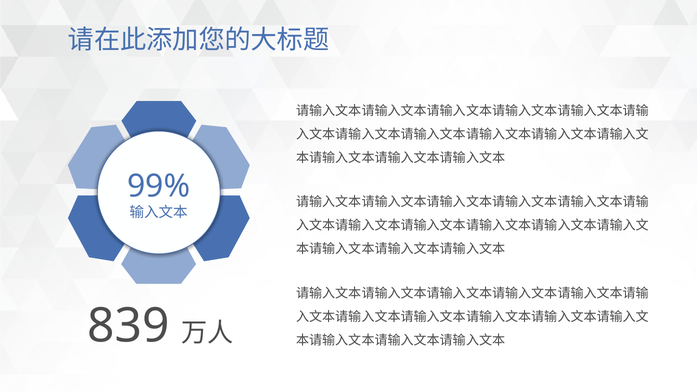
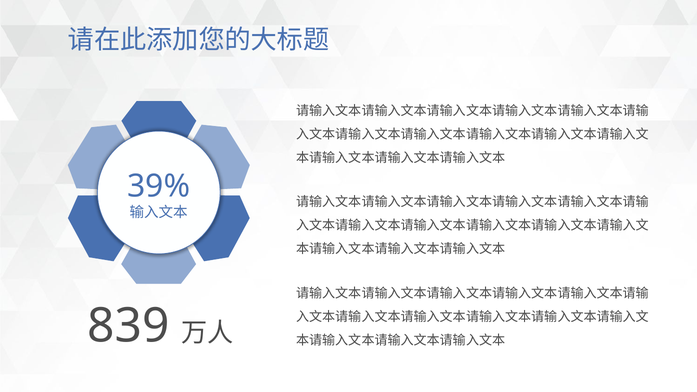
99%: 99% -> 39% (159, 186)
